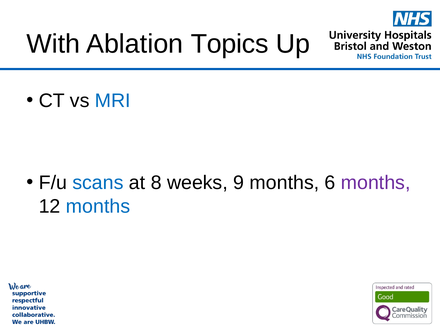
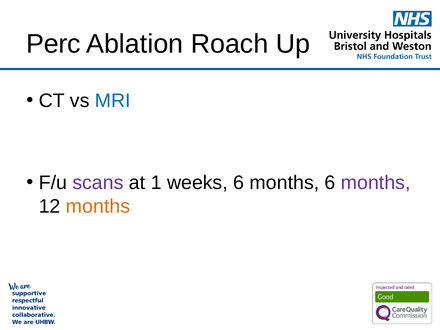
With: With -> Perc (53, 44)
Topics: Topics -> Roach (230, 44)
scans colour: blue -> purple (98, 183)
8: 8 -> 1 (156, 183)
weeks 9: 9 -> 6 (239, 183)
months colour: blue -> orange (98, 206)
